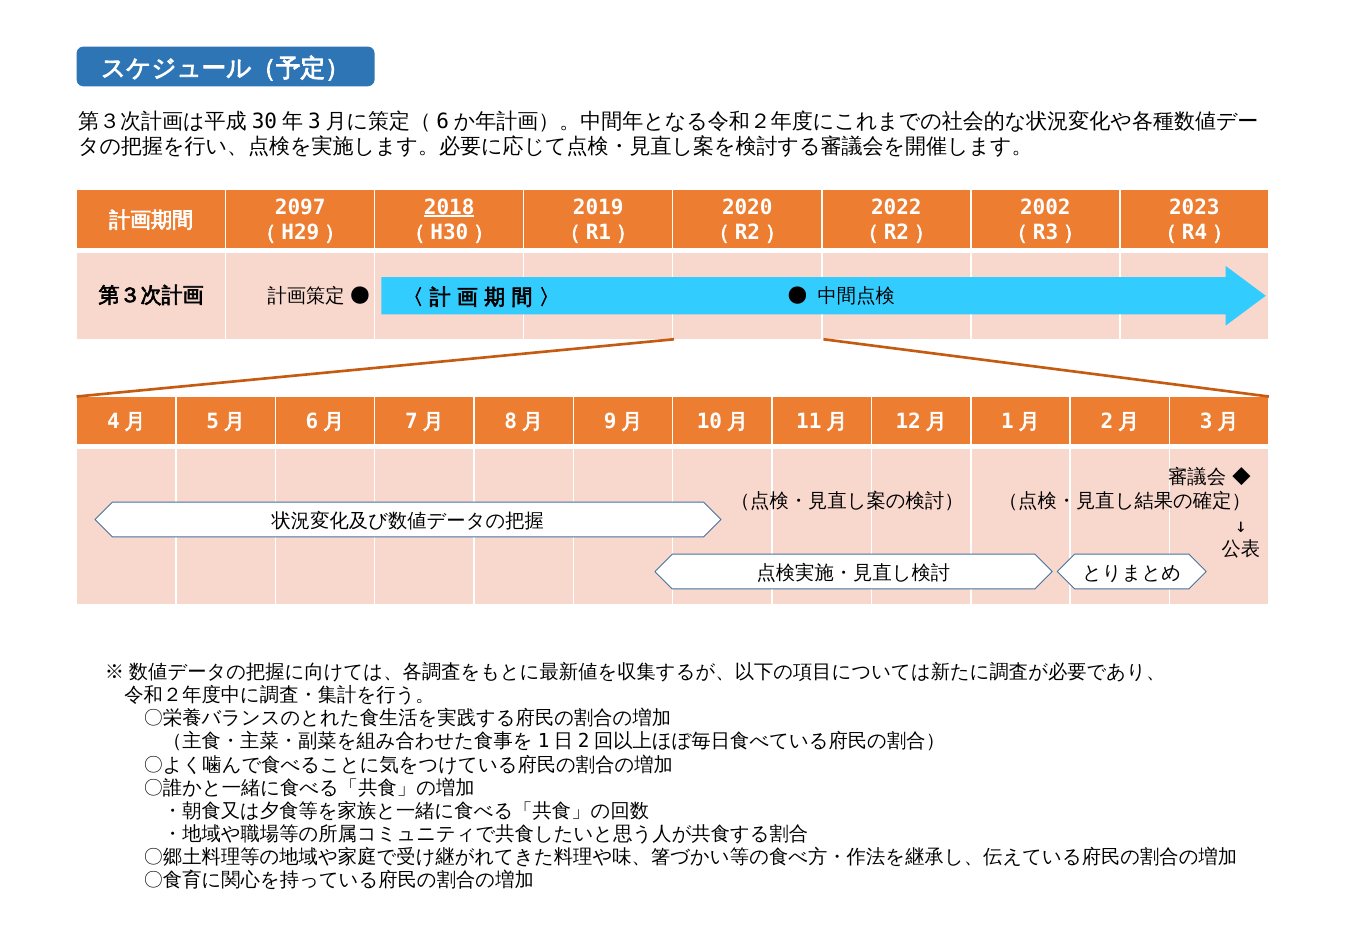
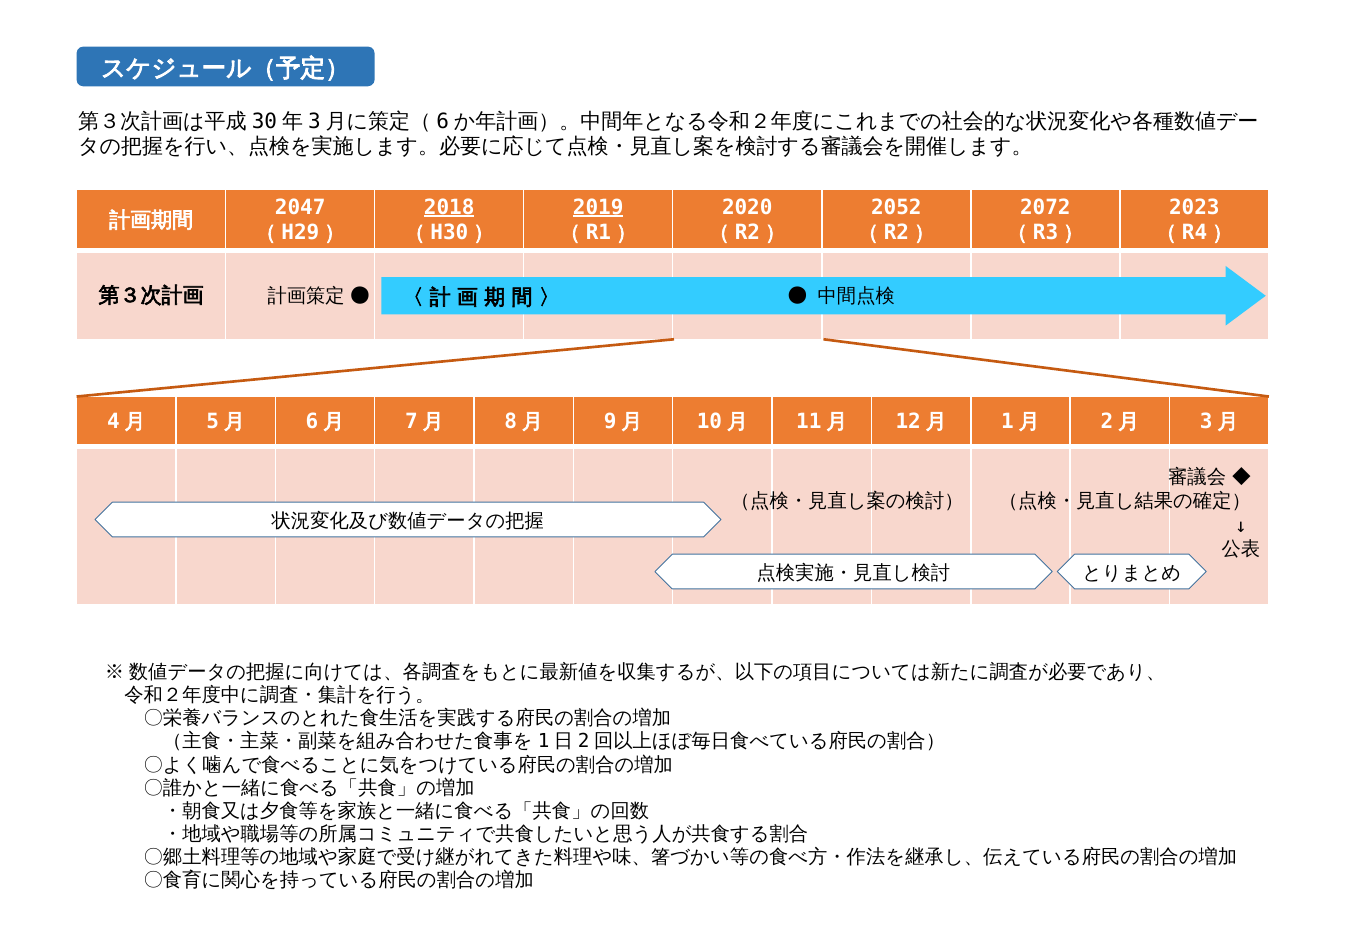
2097: 2097 -> 2047 (300, 207)
2019 underline: none -> present (598, 207)
2022: 2022 -> 2052 (896, 207)
2002: 2002 -> 2072 (1045, 207)
